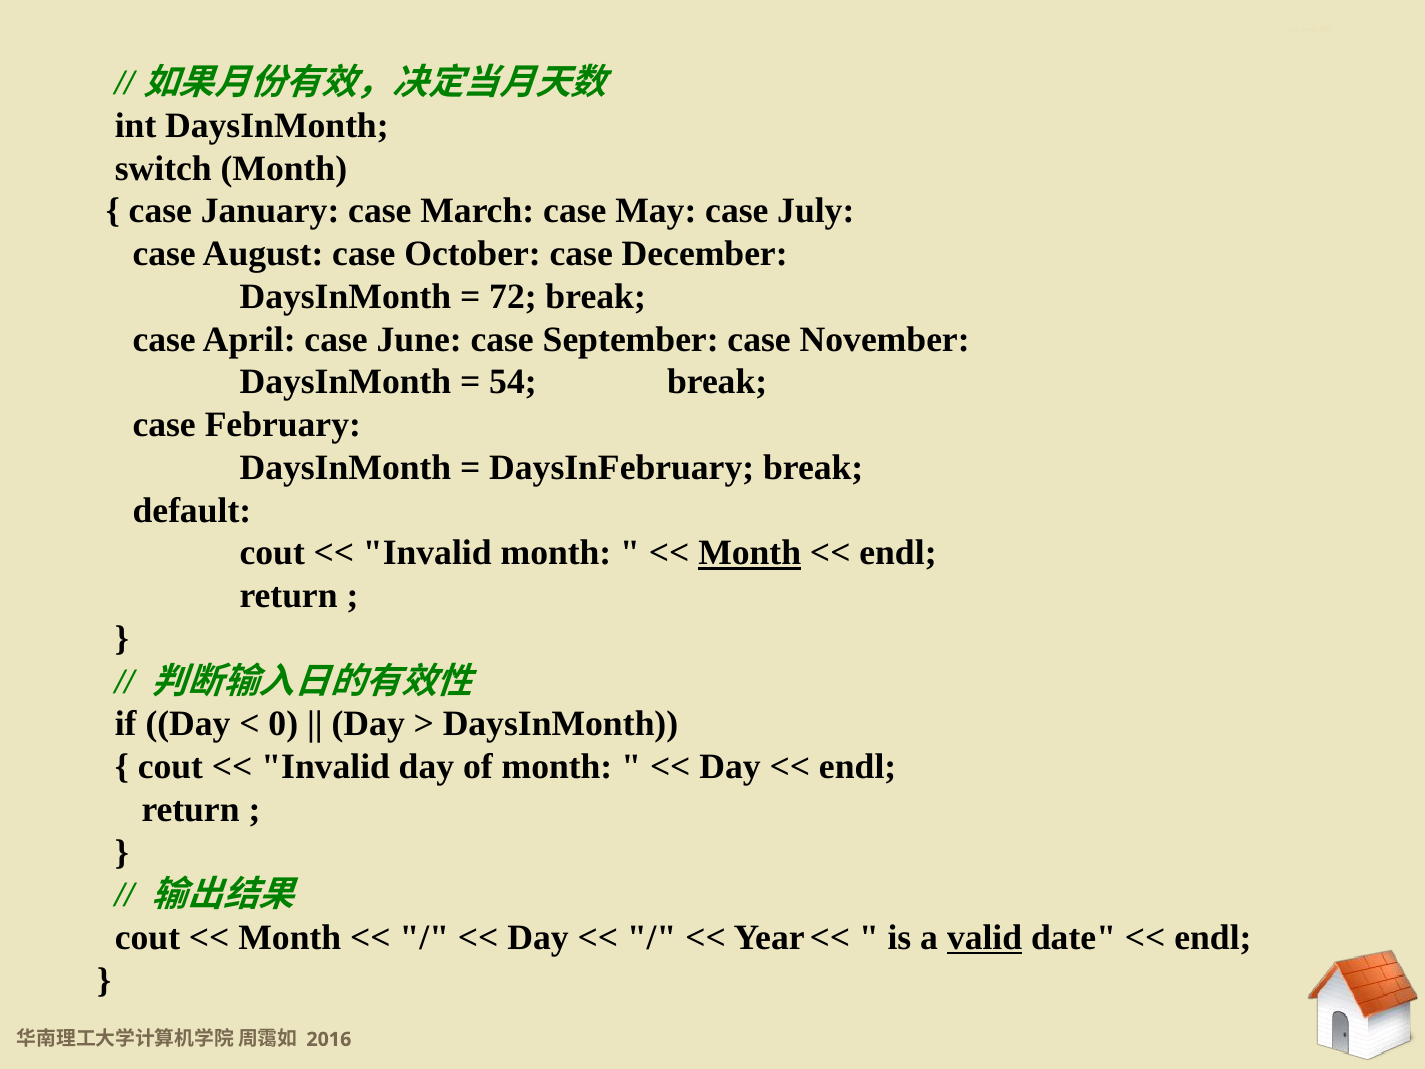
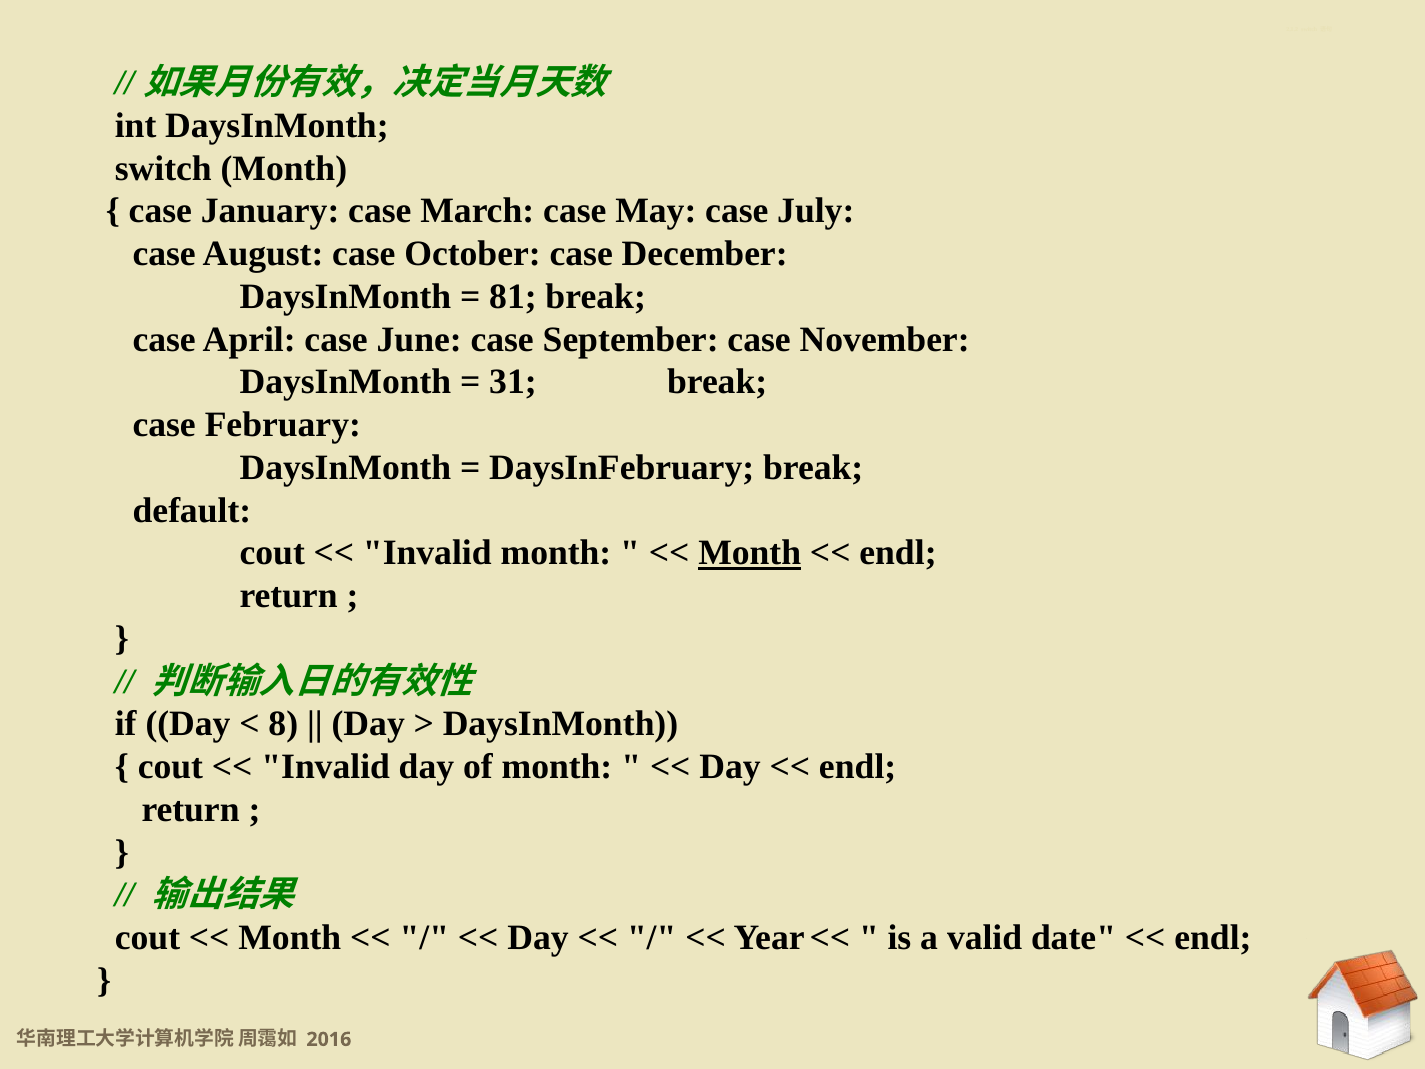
72: 72 -> 81 (513, 297)
54: 54 -> 31 (513, 382)
0: 0 -> 8 (283, 724)
valid underline: present -> none (985, 938)
